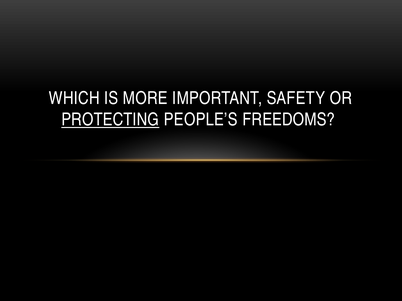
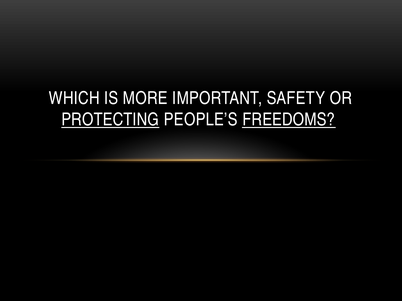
FREEDOMS underline: none -> present (289, 120)
